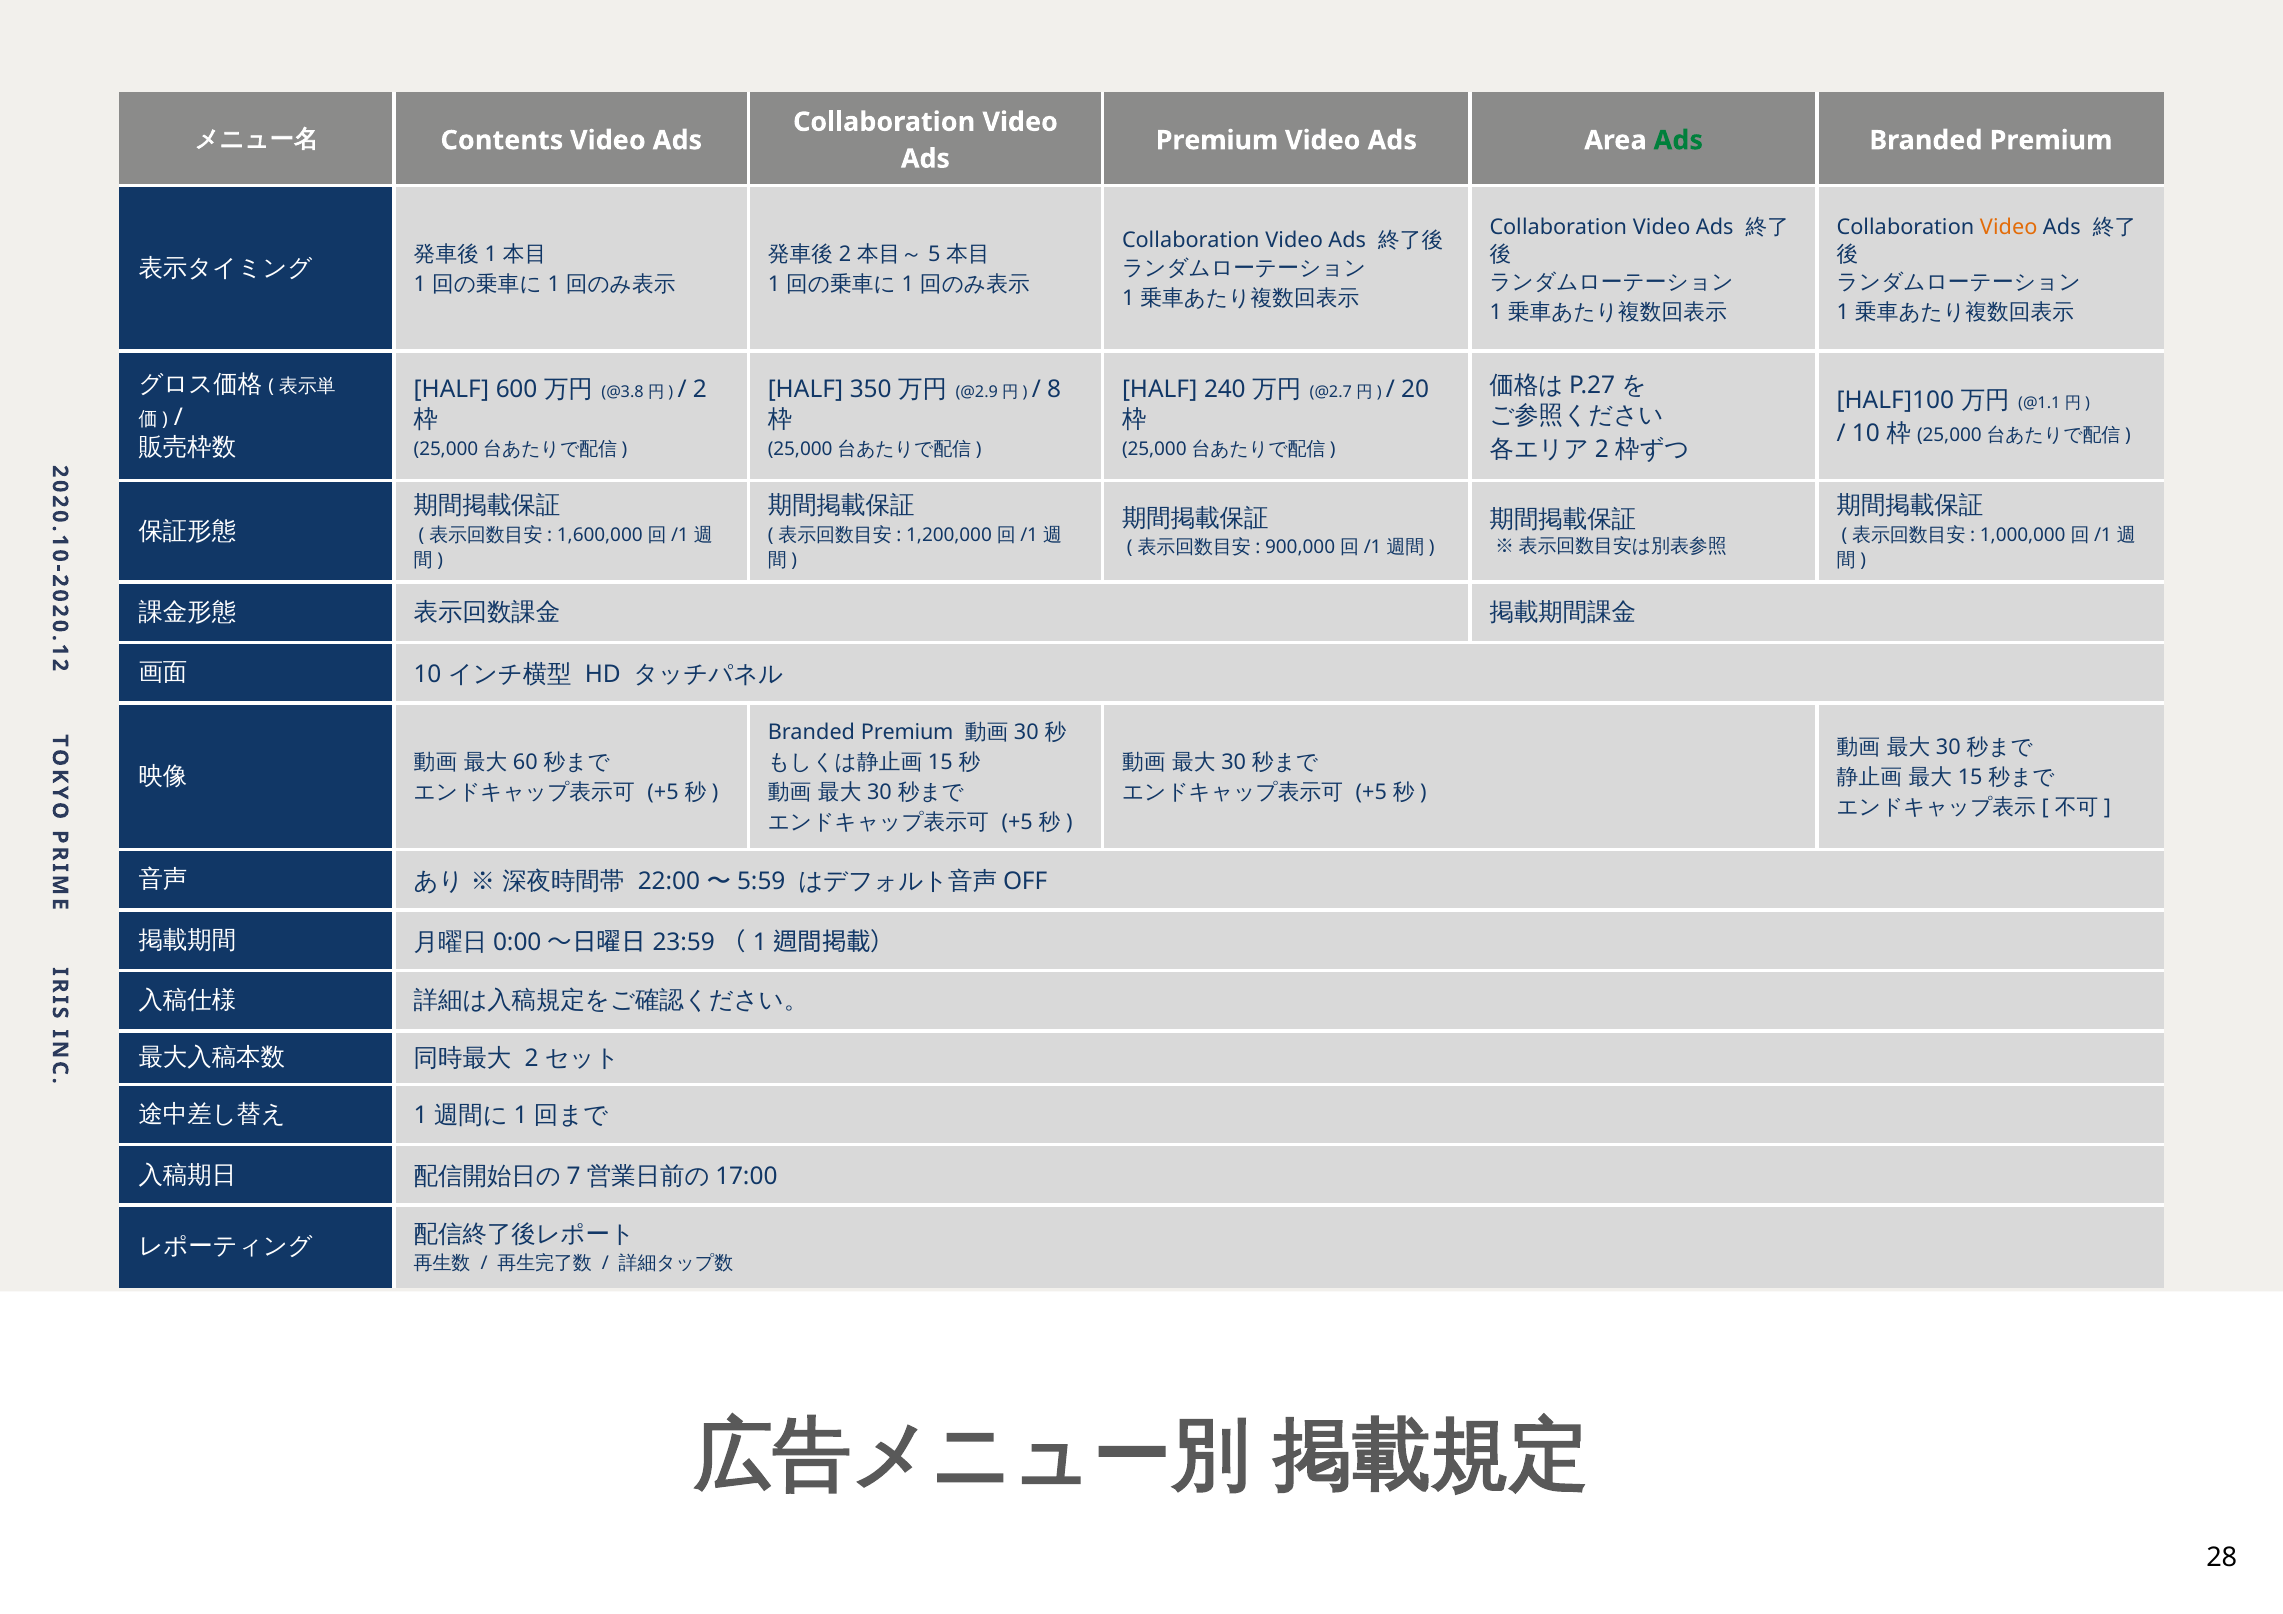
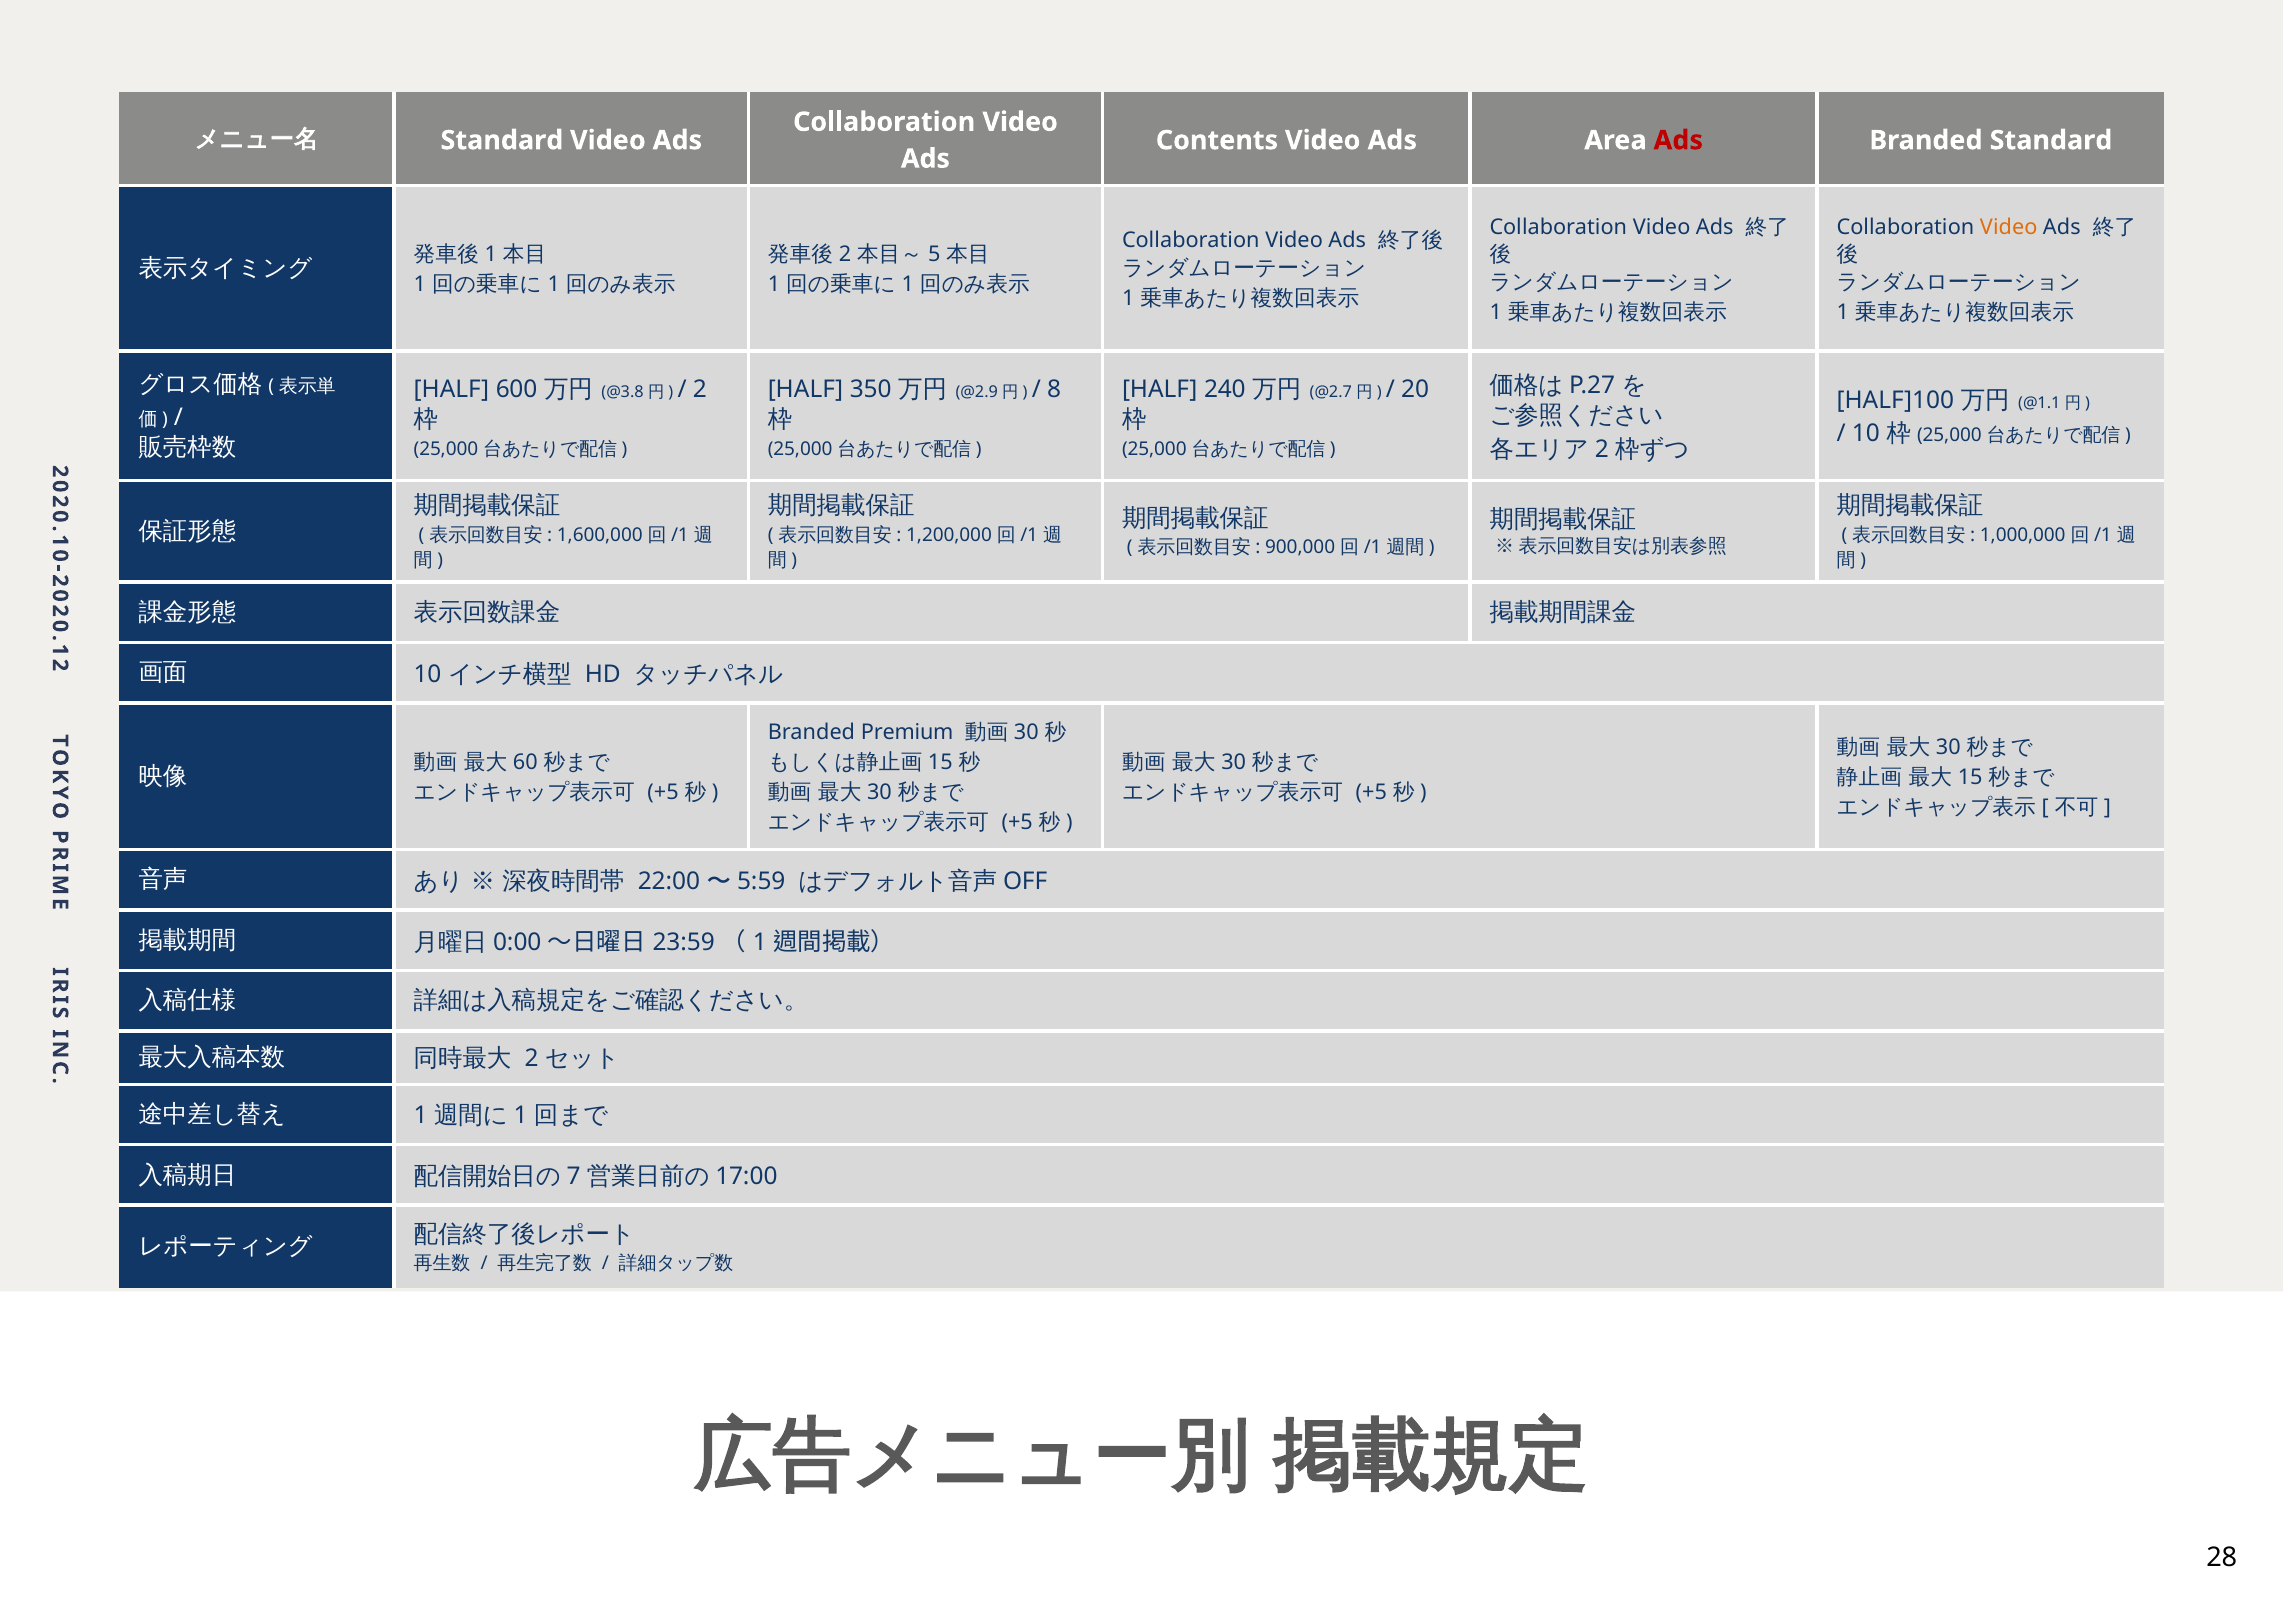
Contents: Contents -> Standard (502, 140)
Premium: Premium -> Contents (1217, 140)
Ads colour: green -> red (1678, 140)
Premium: Premium -> Standard (2051, 140)
